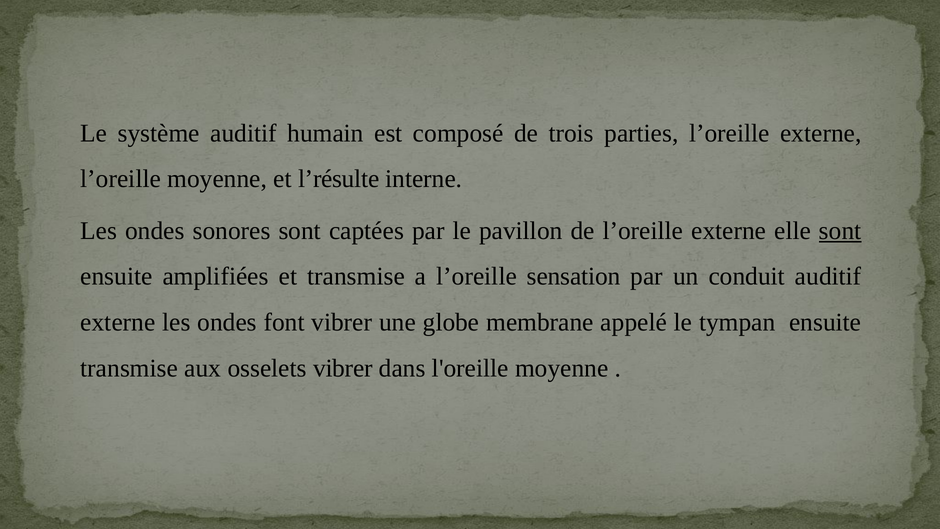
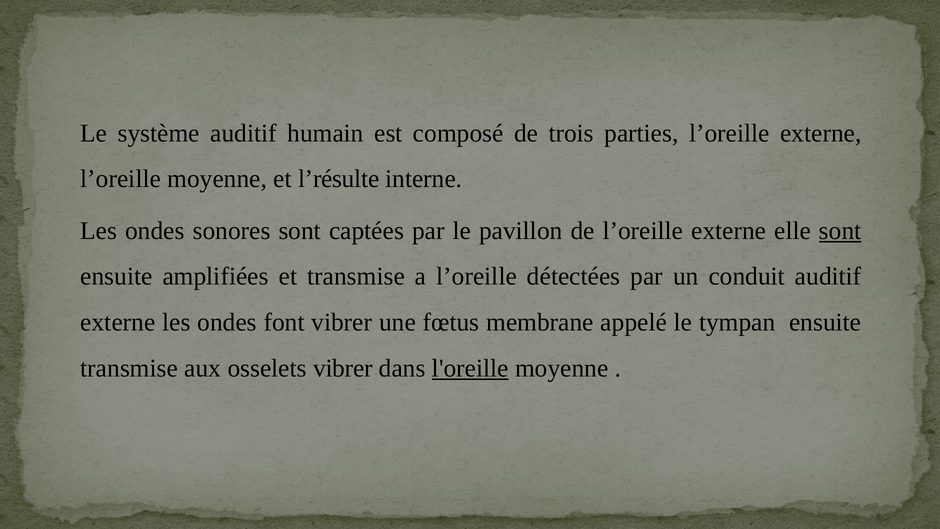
sensation: sensation -> détectées (574, 276)
globe: globe -> fœtus (451, 322)
l'oreille underline: none -> present (470, 368)
